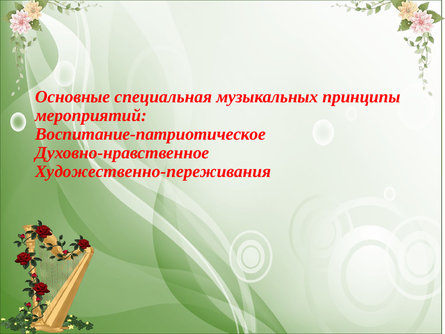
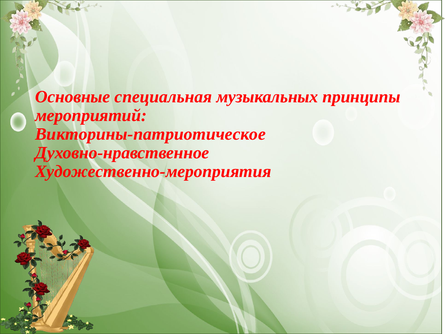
Воспитание-патриотическое: Воспитание-патриотическое -> Викторины-патриотическое (150, 134)
Художественно-переживания: Художественно-переживания -> Художественно-мероприятия (153, 171)
